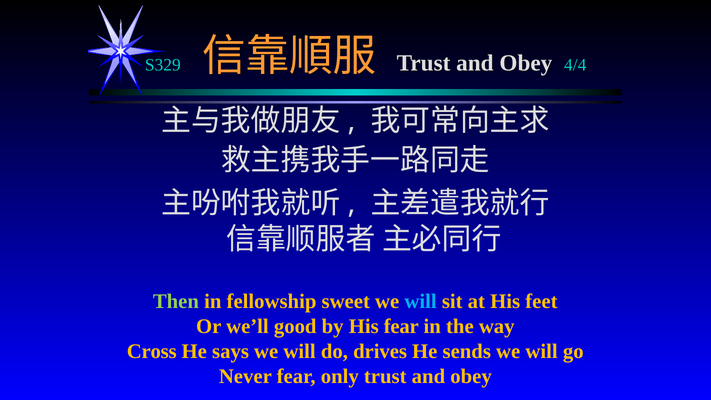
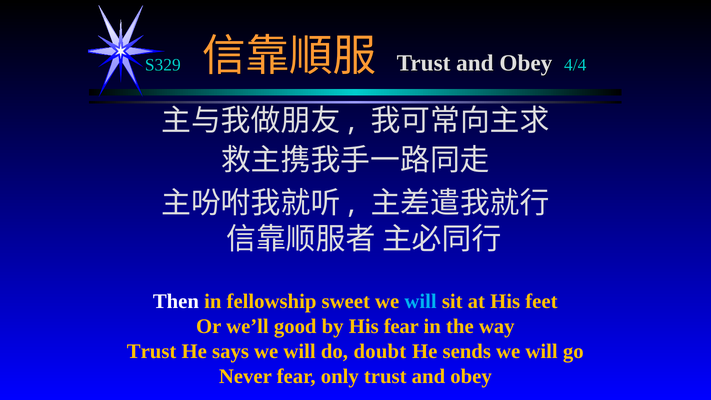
Then colour: light green -> white (176, 301)
Cross: Cross -> Trust (152, 351)
drives: drives -> doubt (380, 351)
